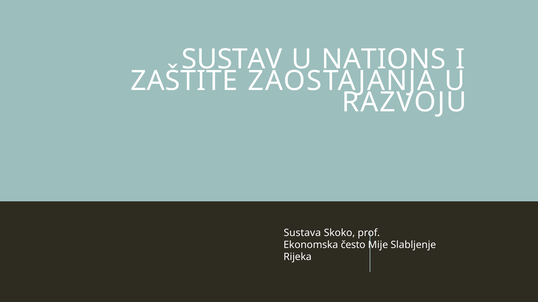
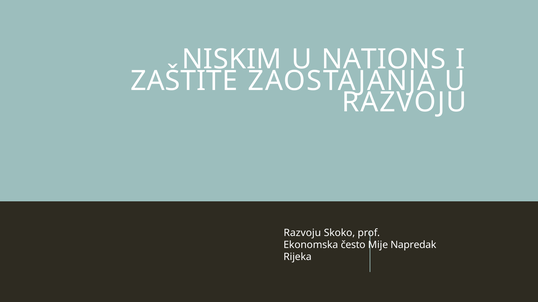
SUSTAV: SUSTAV -> NISKIM (232, 60)
Sustava: Sustava -> Razvoju (302, 233)
Slabljenje: Slabljenje -> Napredak (413, 245)
